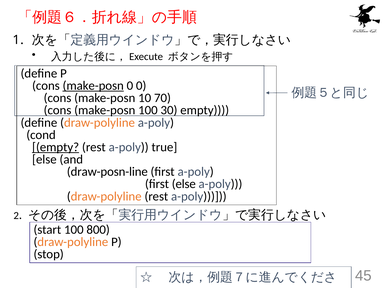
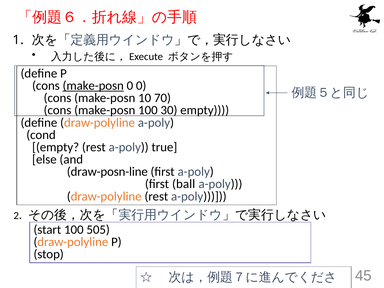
empty underline: present -> none (56, 147)
first else: else -> ball (184, 184)
800: 800 -> 505 (98, 230)
